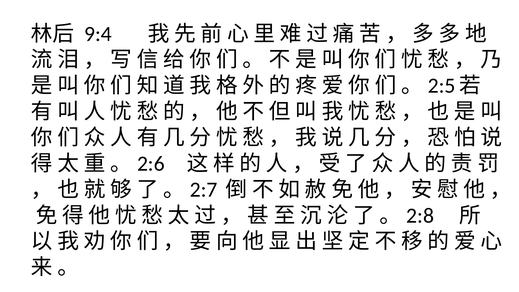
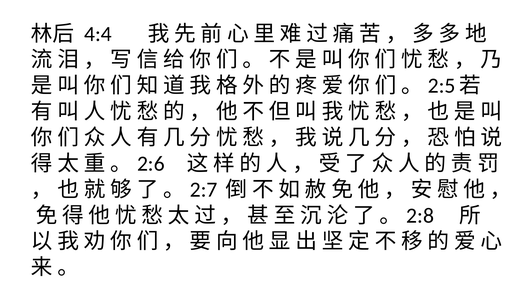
9:4: 9:4 -> 4:4 (98, 34)
